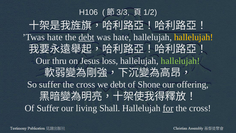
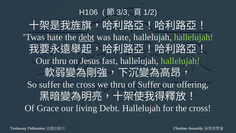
hallelujah colour: yellow -> light green (194, 37)
loss: loss -> fast (110, 61)
we debt: debt -> thru (118, 84)
of Shone: Shone -> Suffer (149, 84)
Of Suffer: Suffer -> Grace (48, 108)
living Shall: Shall -> Debt (110, 108)
for underline: present -> none (168, 108)
